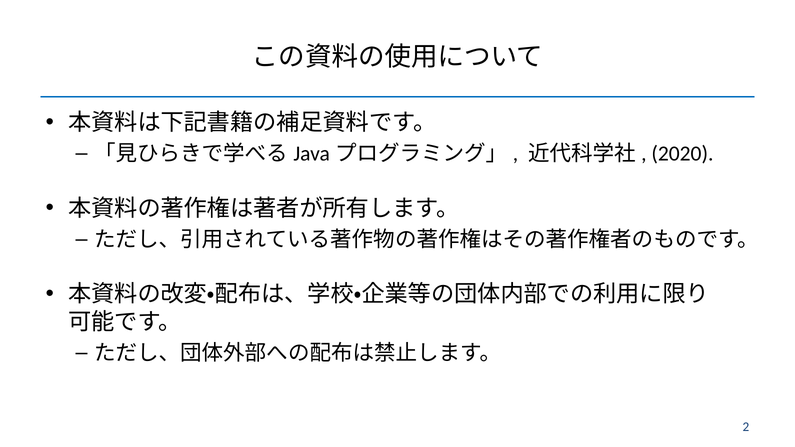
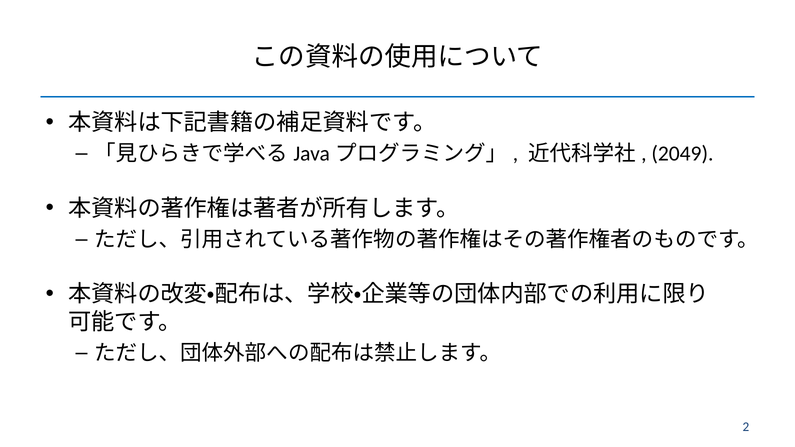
2020: 2020 -> 2049 (682, 154)
